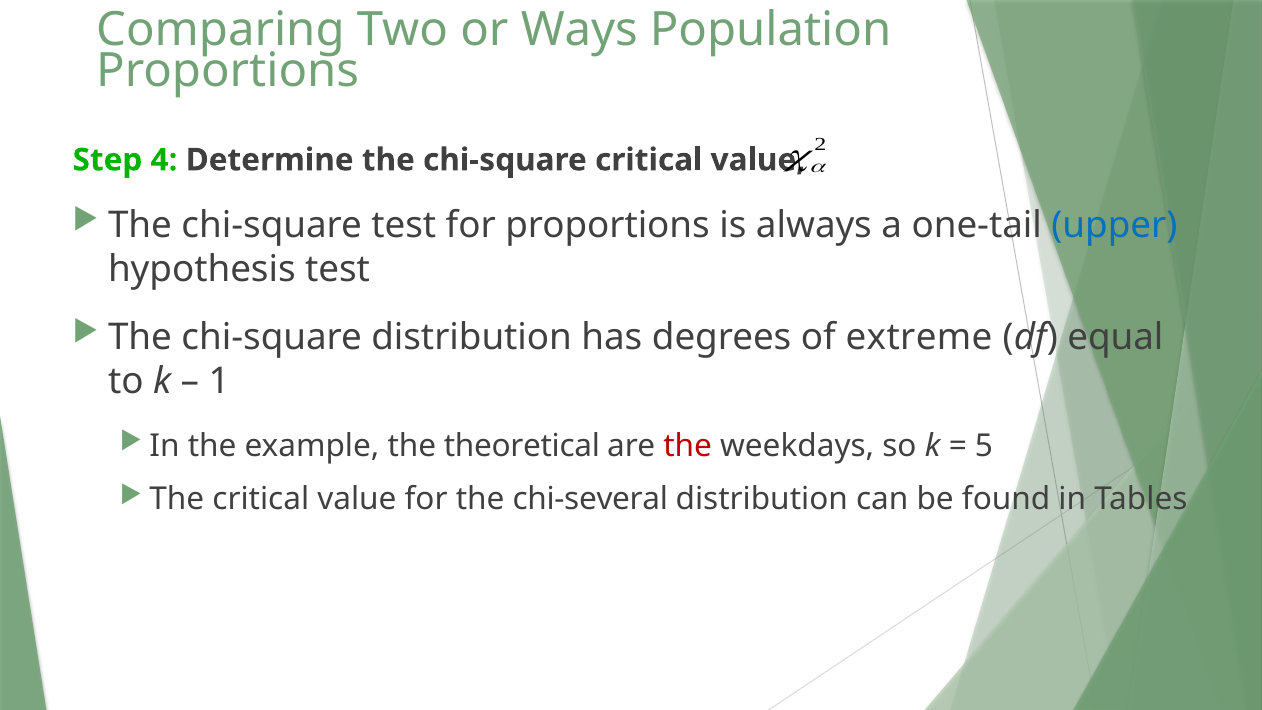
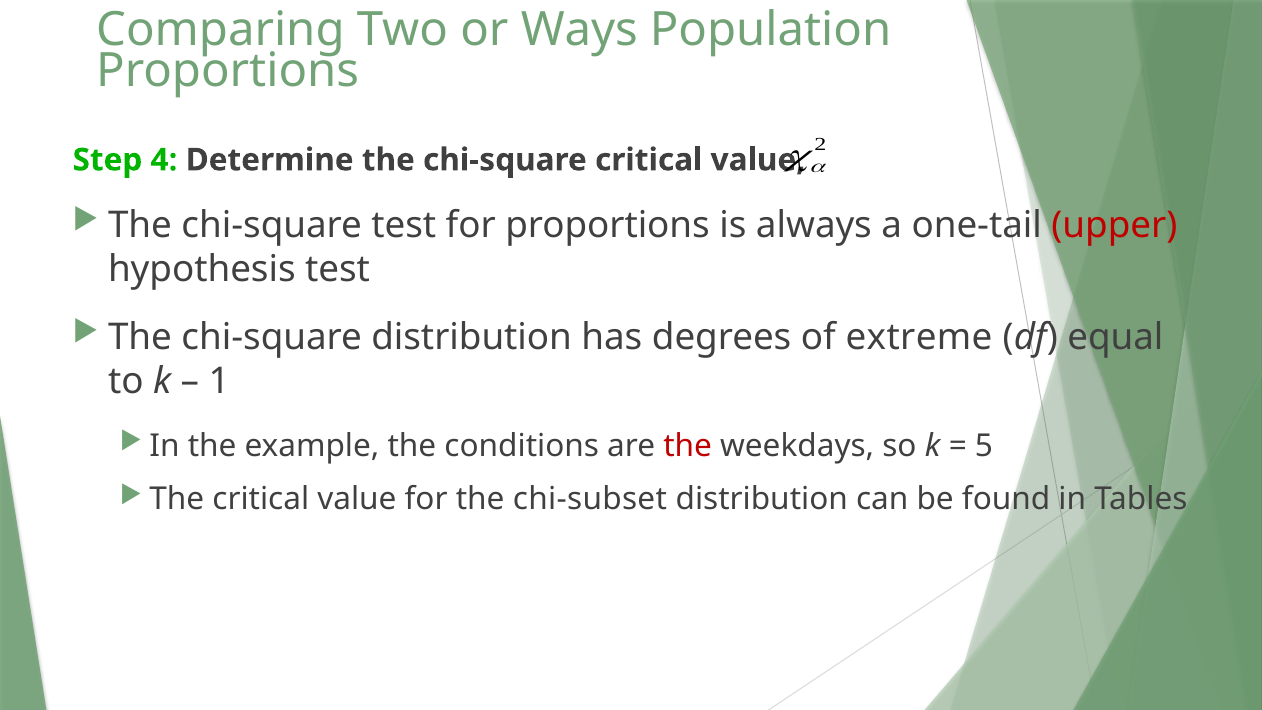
upper colour: blue -> red (1114, 225)
theoretical: theoretical -> conditions (522, 446)
chi-several: chi-several -> chi-subset (590, 499)
